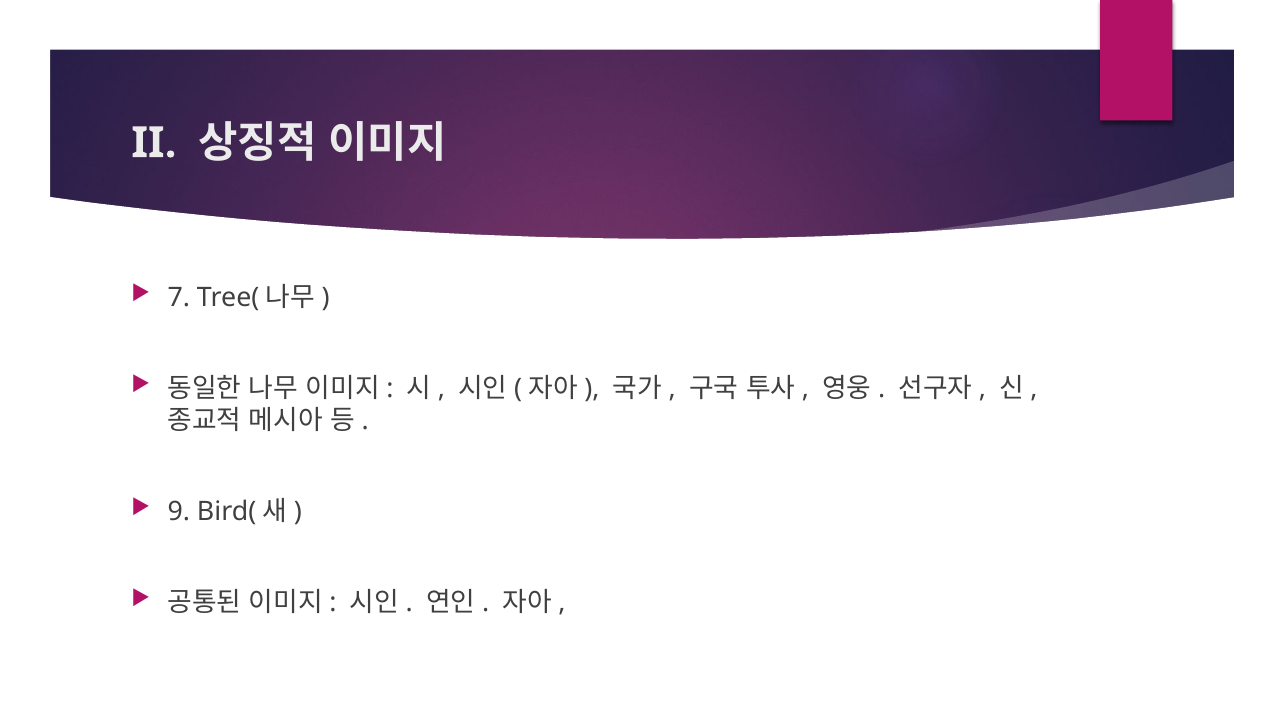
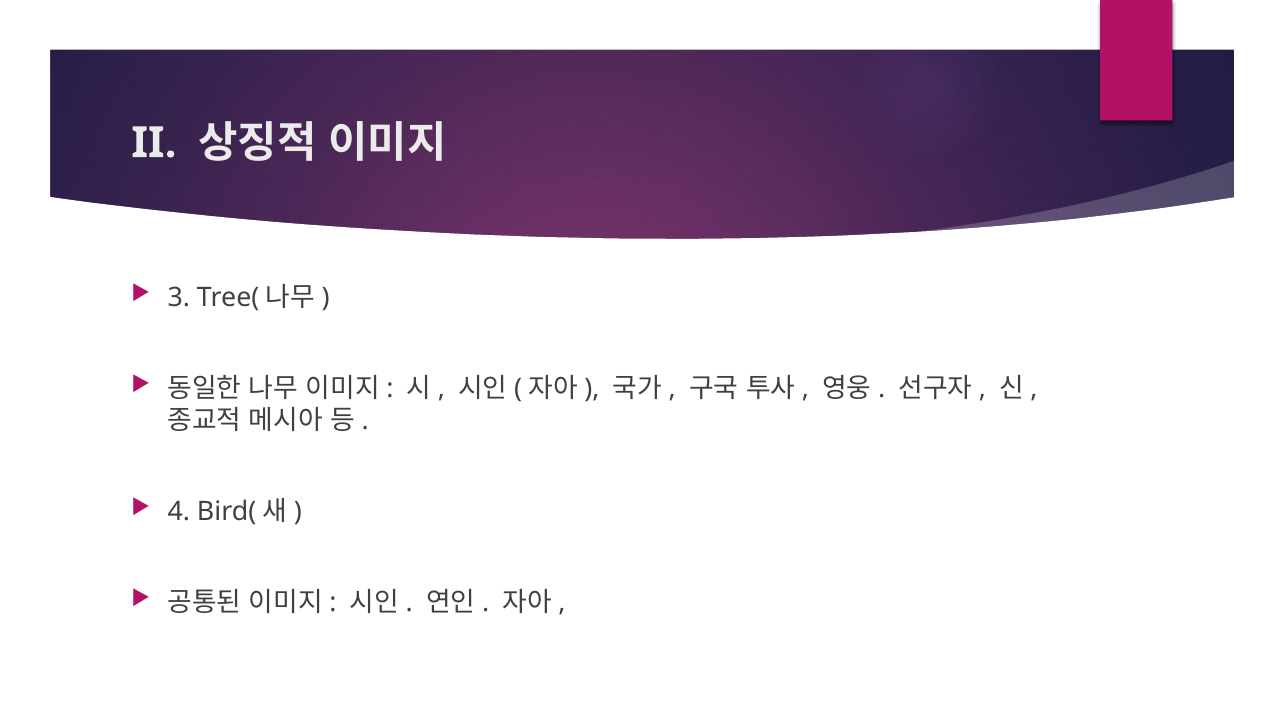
7: 7 -> 3 (179, 297)
9: 9 -> 4 (179, 511)
